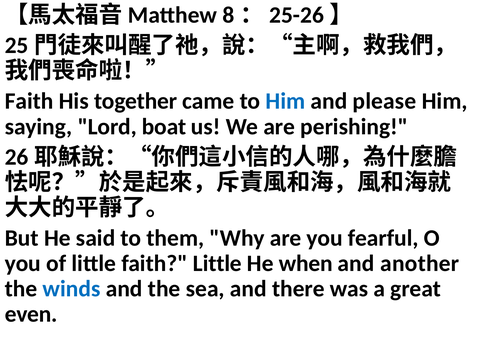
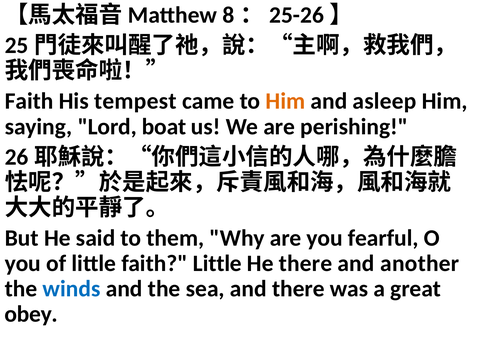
together: together -> tempest (135, 101)
Him colour: blue -> orange (285, 101)
please: please -> asleep (384, 101)
He when: when -> there (306, 264)
even: even -> obey (31, 314)
